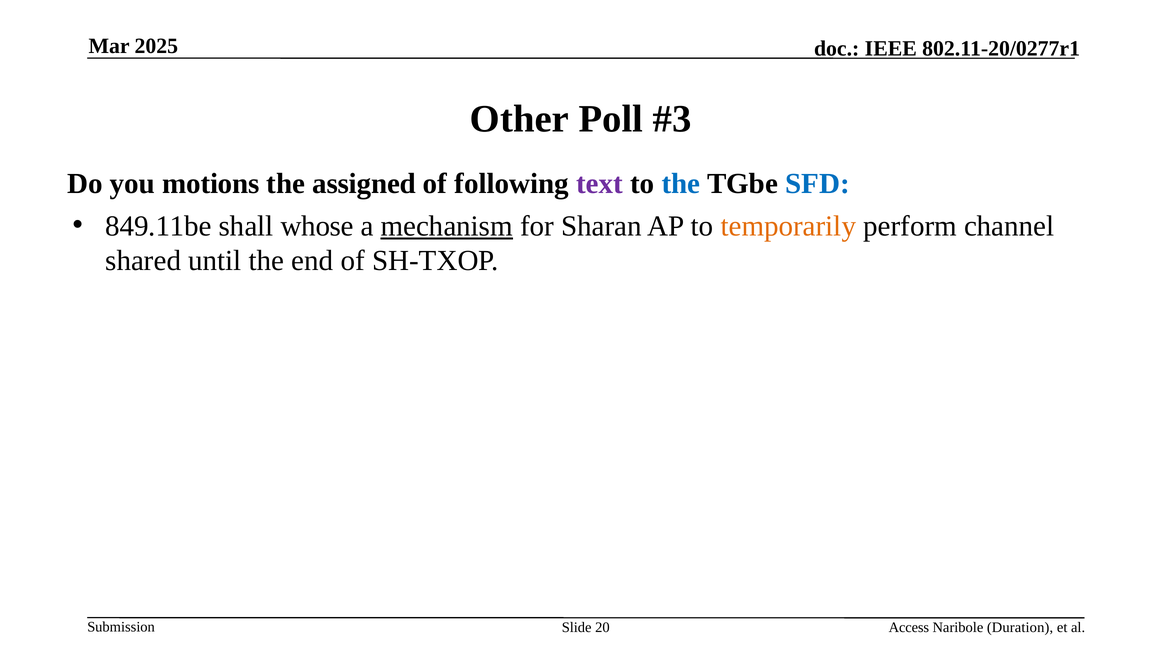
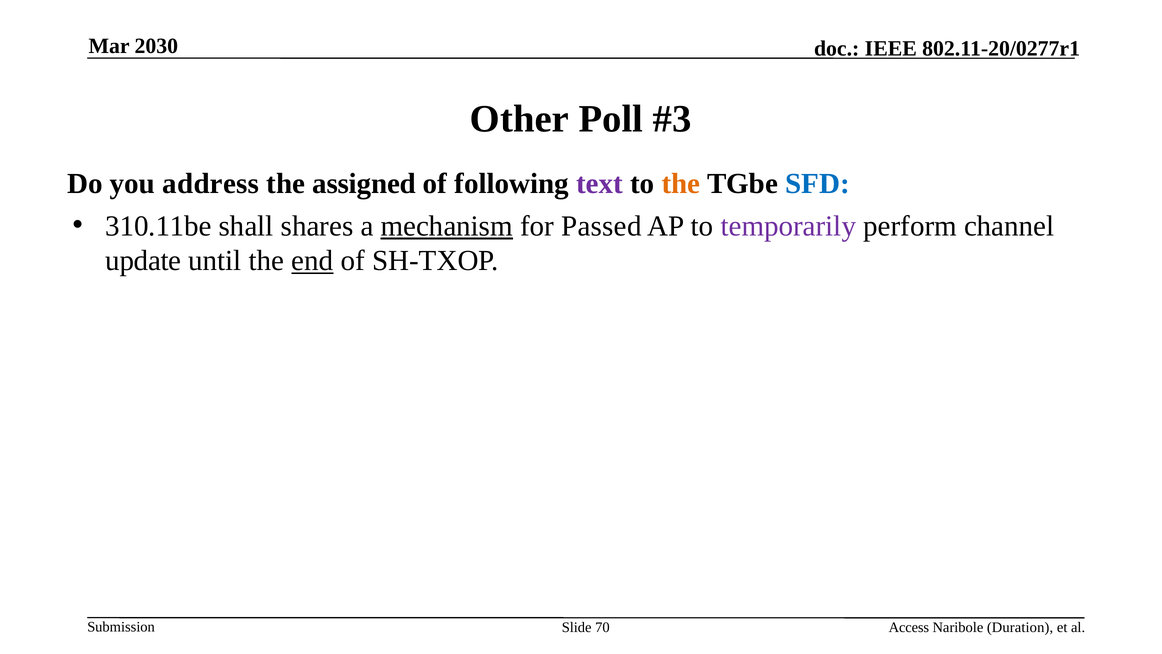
2025: 2025 -> 2030 (156, 46)
motions: motions -> address (211, 184)
the colour: blue -> orange (681, 184)
849.11be: 849.11be -> 310.11be (158, 226)
whose: whose -> shares (317, 226)
Sharan: Sharan -> Passed (601, 226)
temporarily colour: orange -> purple (788, 226)
shared: shared -> update (143, 261)
end underline: none -> present (312, 261)
20: 20 -> 70 (602, 627)
